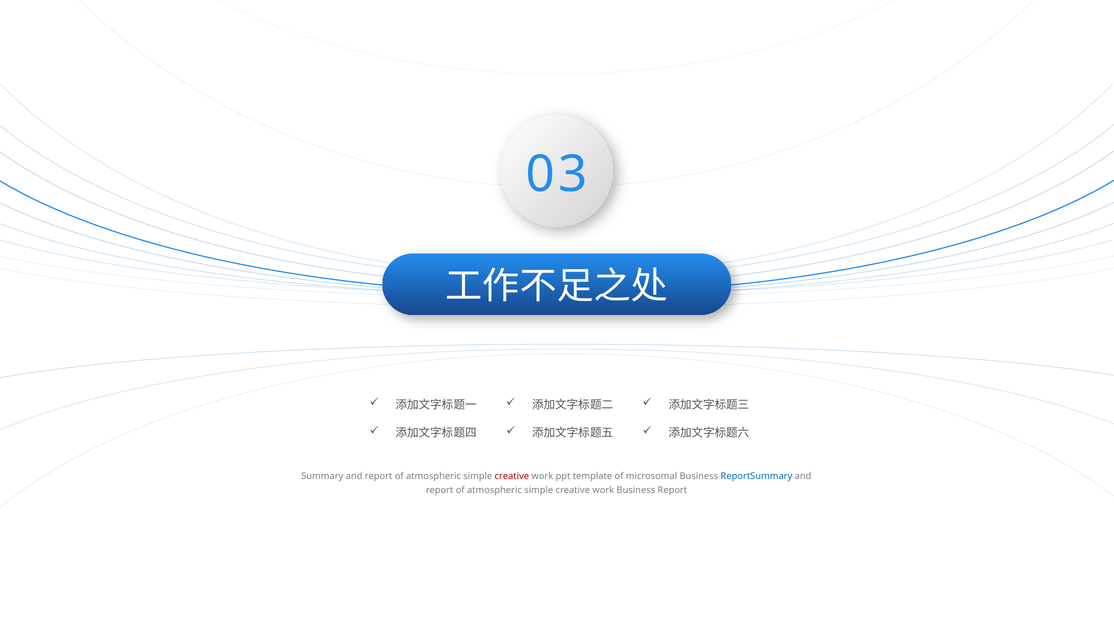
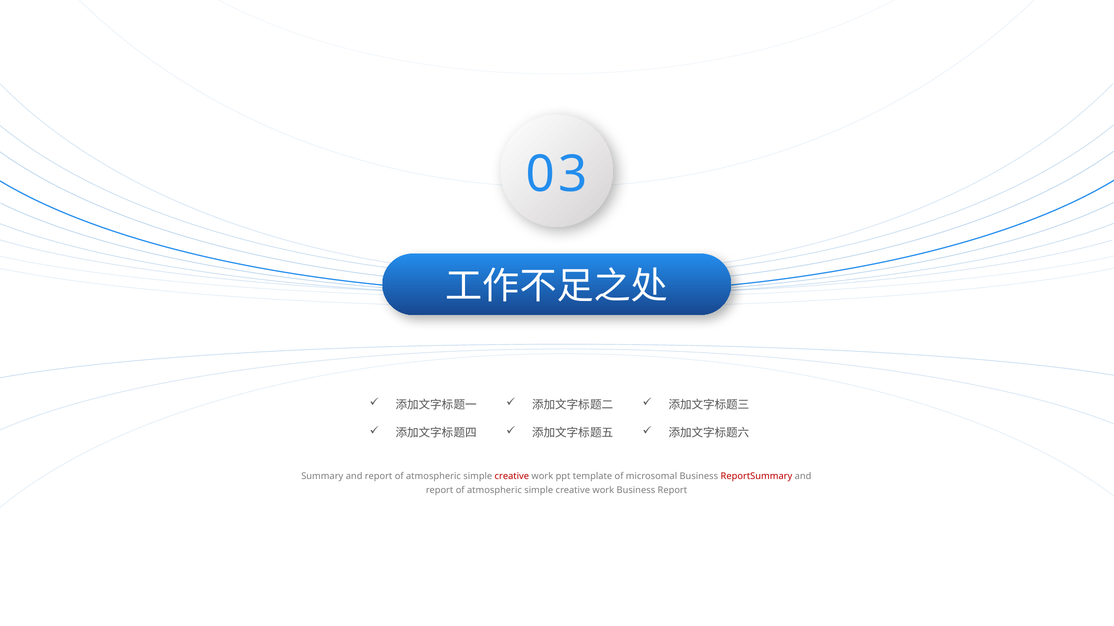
ReportSummary colour: blue -> red (756, 476)
